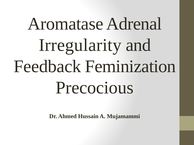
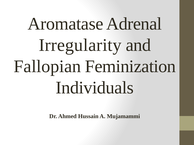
Feedback: Feedback -> Fallopian (47, 67)
Precocious: Precocious -> Individuals (95, 88)
